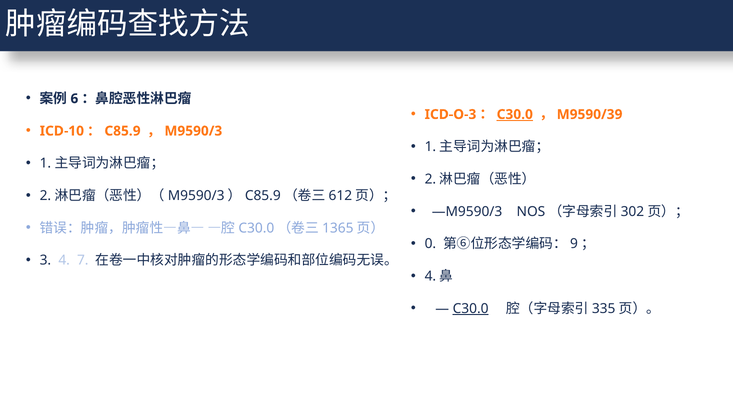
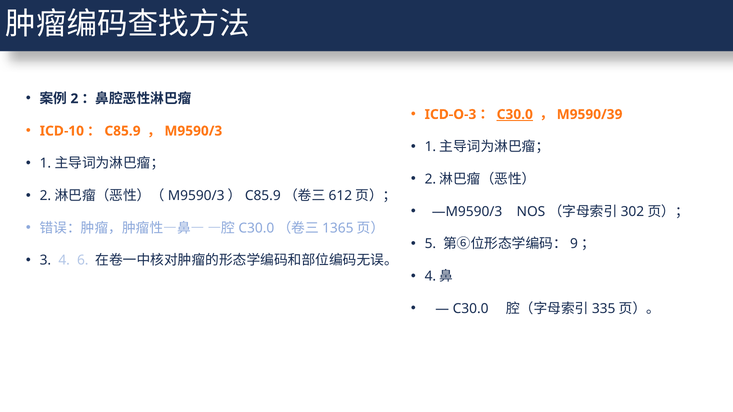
6: 6 -> 2 (74, 99)
0: 0 -> 5 (430, 244)
7: 7 -> 6 (83, 261)
C30.0 underline: present -> none (471, 309)
